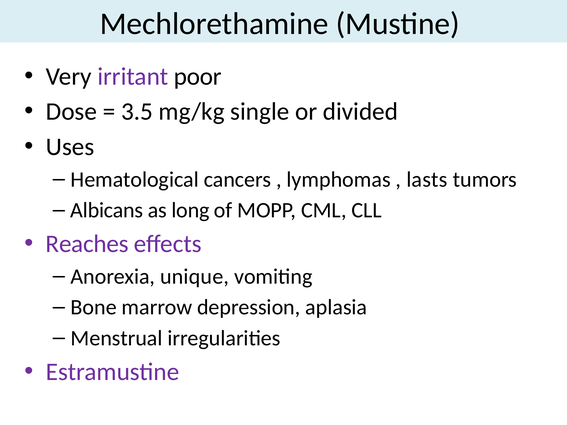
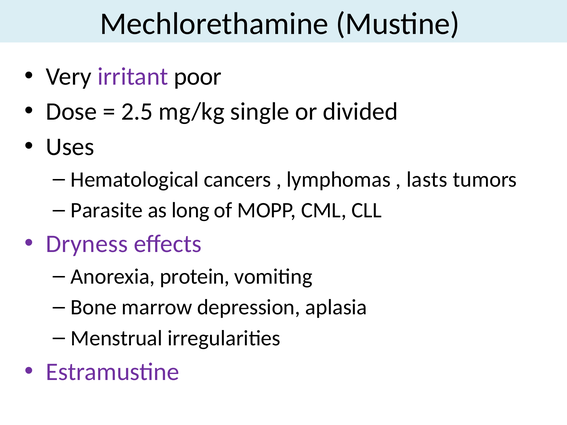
3.5: 3.5 -> 2.5 (137, 112)
Albicans: Albicans -> Parasite (107, 210)
Reaches: Reaches -> Dryness (87, 244)
unique: unique -> protein (195, 277)
